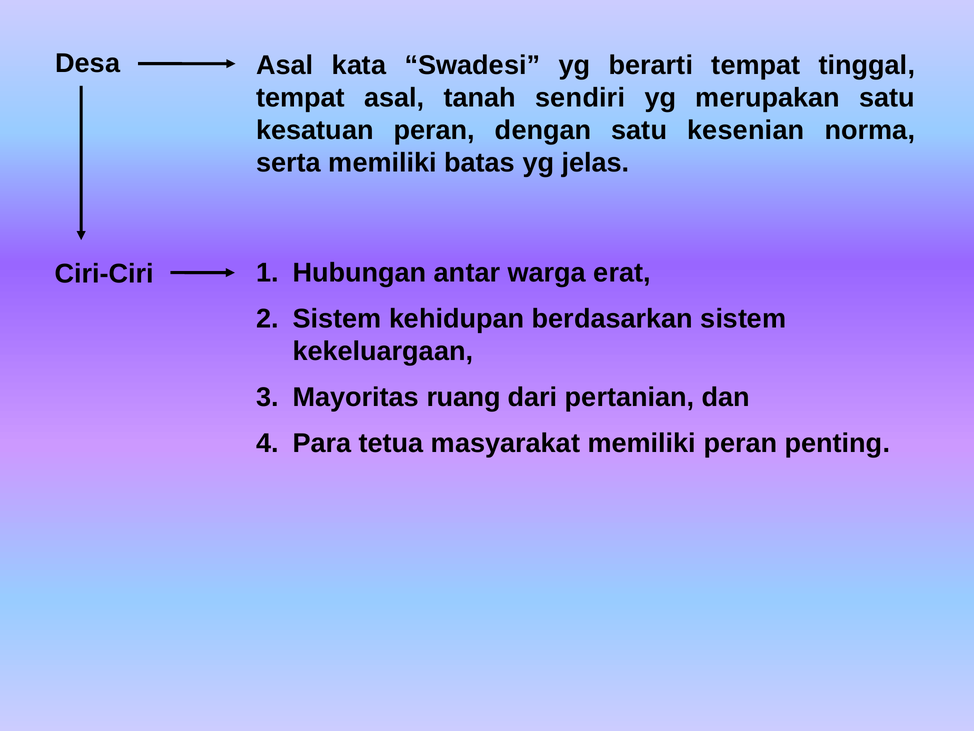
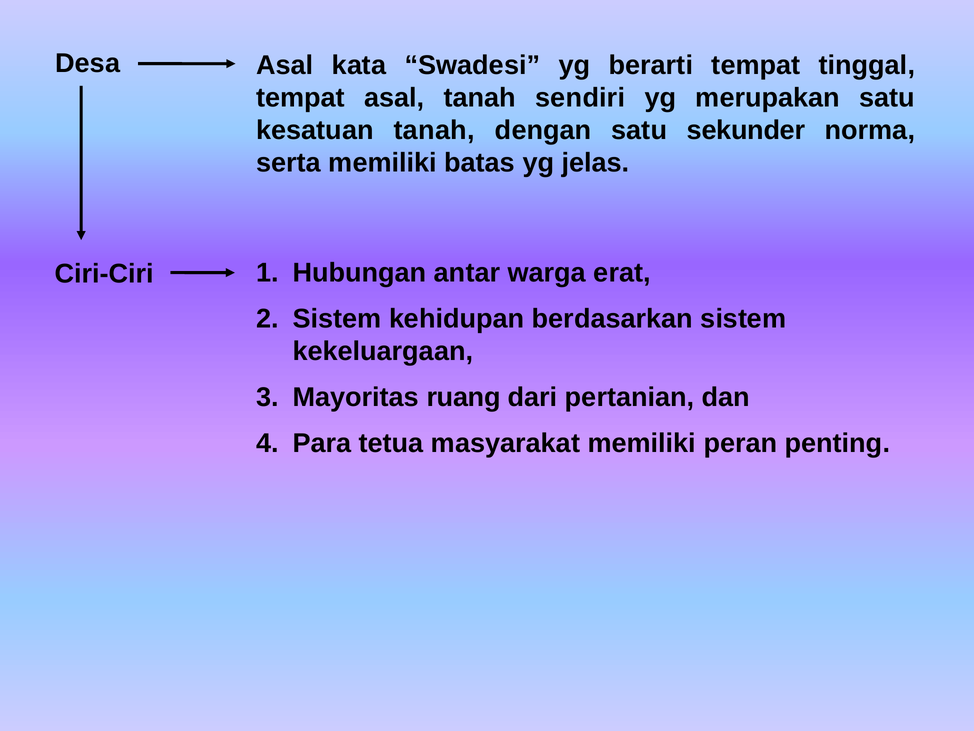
kesatuan peran: peran -> tanah (434, 130)
kesenian: kesenian -> sekunder (746, 130)
